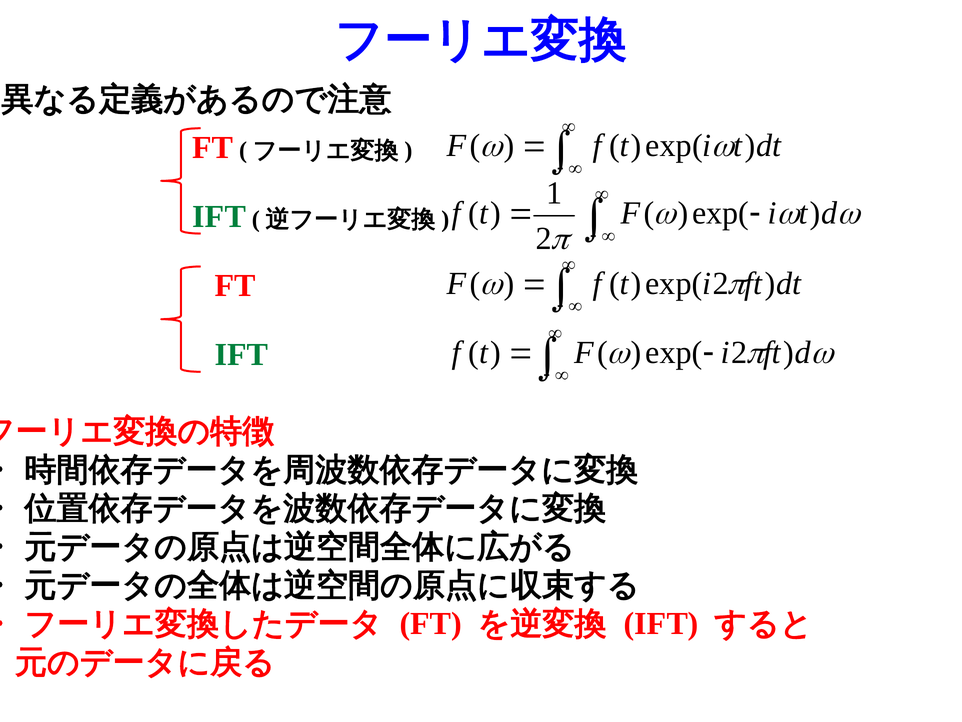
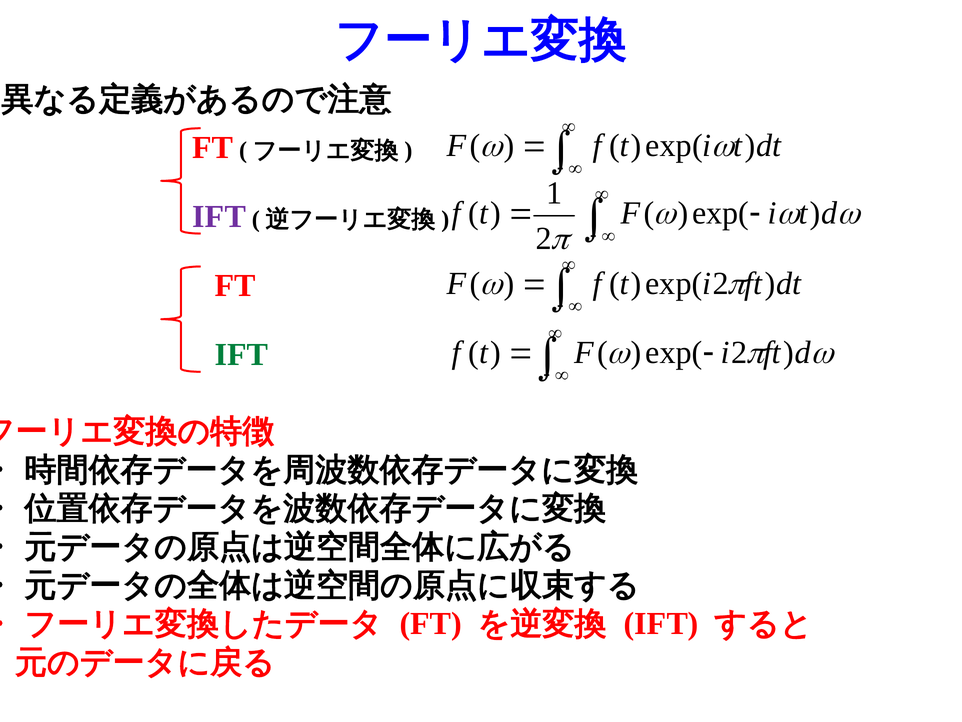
IFT colour: green -> purple (219, 216)
